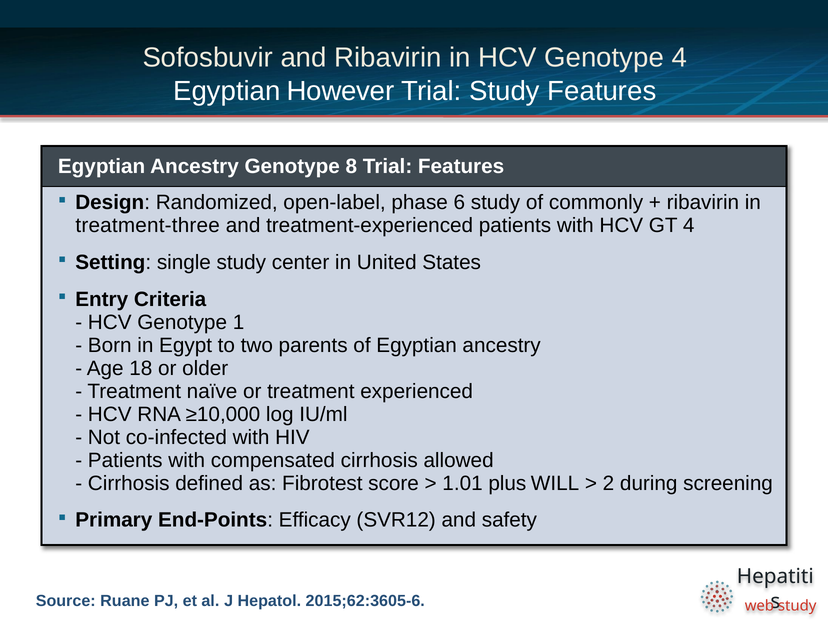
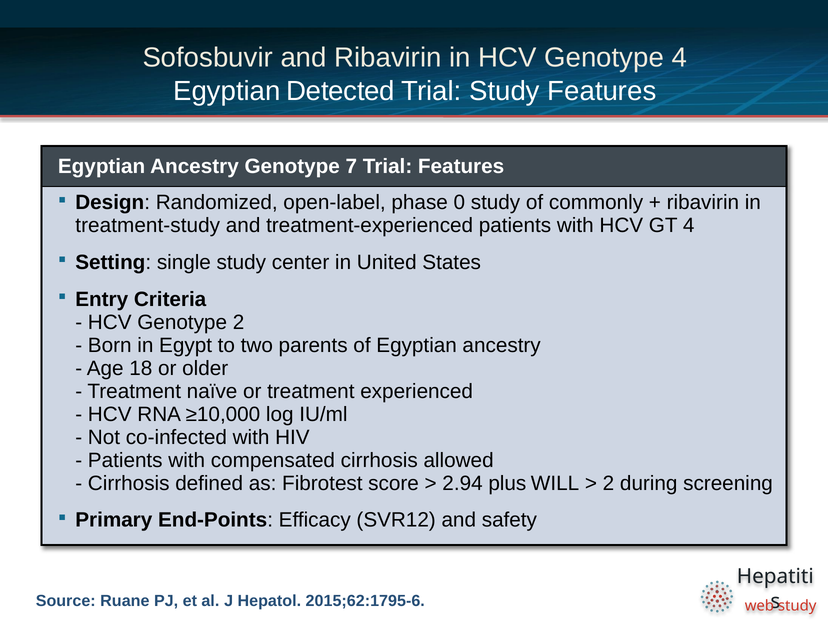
However: However -> Detected (341, 91)
8: 8 -> 7 (351, 166)
6: 6 -> 0 (459, 203)
treatment-three: treatment-three -> treatment-study (148, 226)
Genotype 1: 1 -> 2 (239, 322)
1.01: 1.01 -> 2.94 (463, 483)
2015;62:3605-6: 2015;62:3605-6 -> 2015;62:1795-6 (365, 601)
